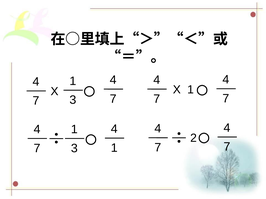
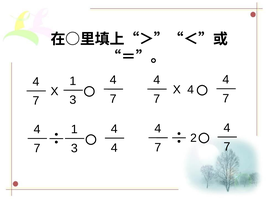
X 1: 1 -> 4 (191, 90)
1: 1 -> 4 (114, 148)
